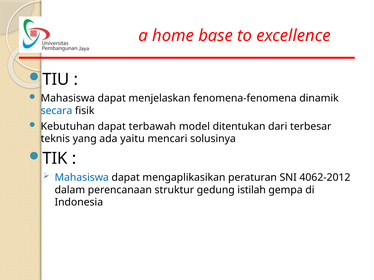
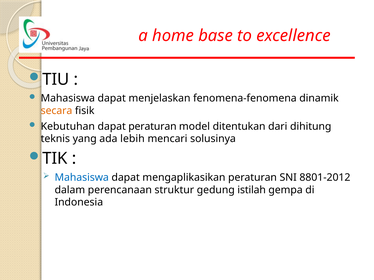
secara colour: blue -> orange (57, 111)
dapat terbawah: terbawah -> peraturan (152, 127)
terbesar: terbesar -> dihitung (311, 127)
yaitu: yaitu -> lebih (132, 139)
4062-2012: 4062-2012 -> 8801-2012 (325, 178)
